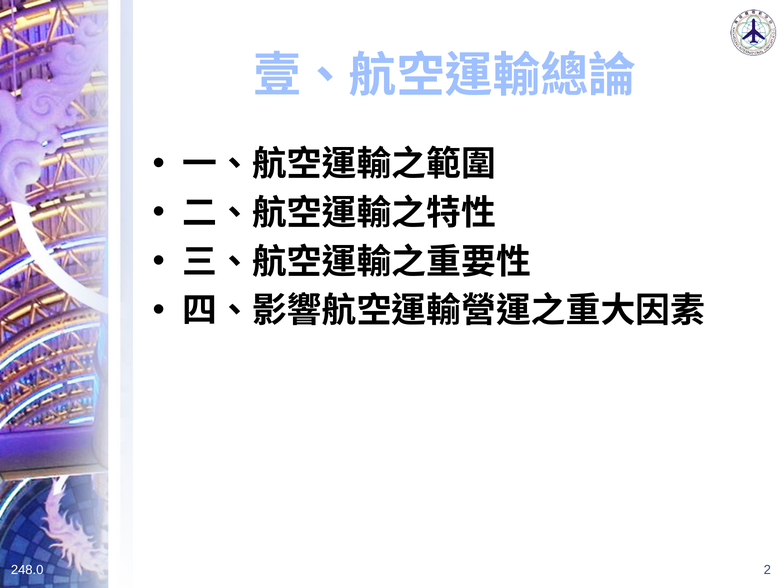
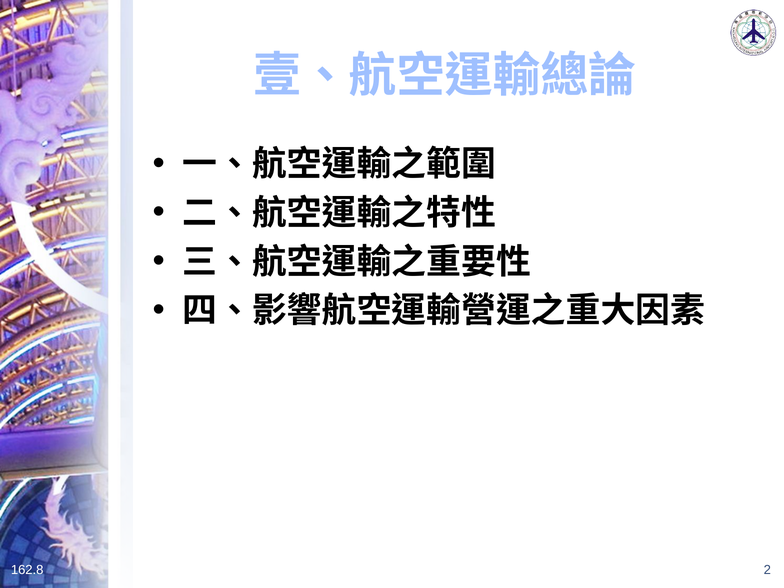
248.0: 248.0 -> 162.8 (27, 570)
